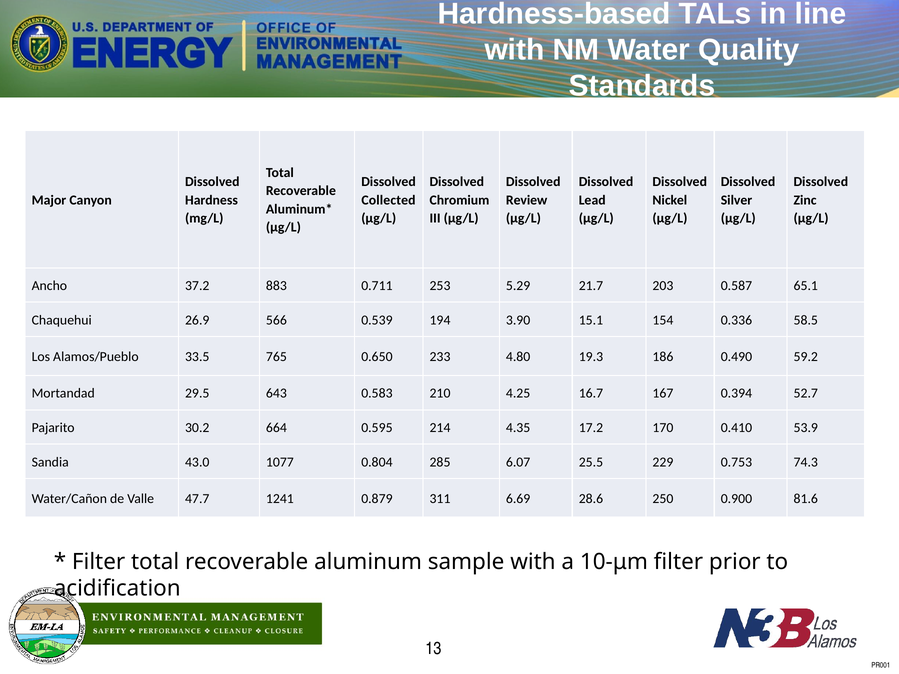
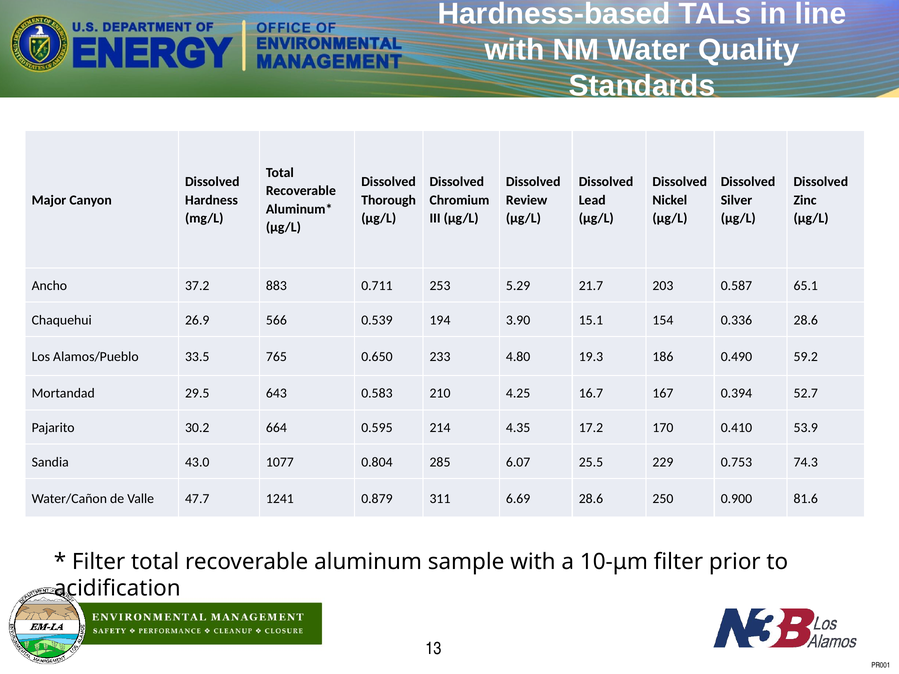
Collected: Collected -> Thorough (389, 200)
0.336 58.5: 58.5 -> 28.6 (806, 320)
